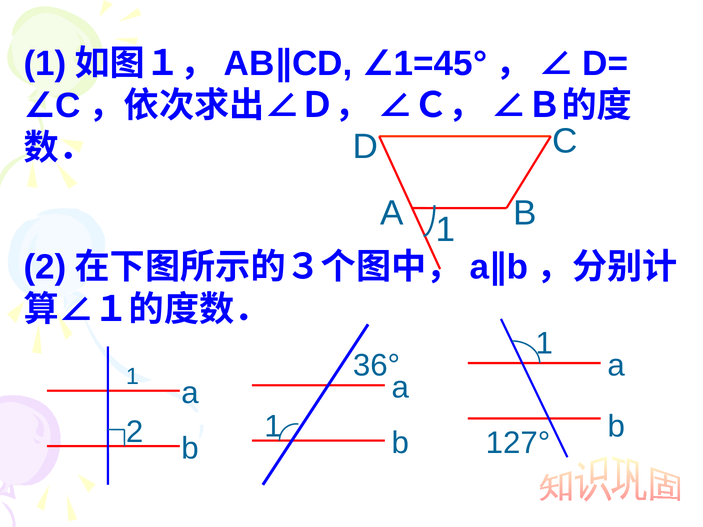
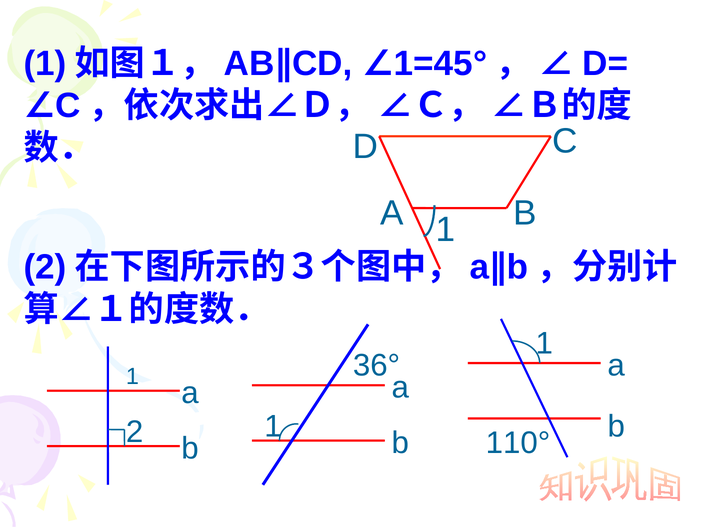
127°: 127° -> 110° (518, 443)
